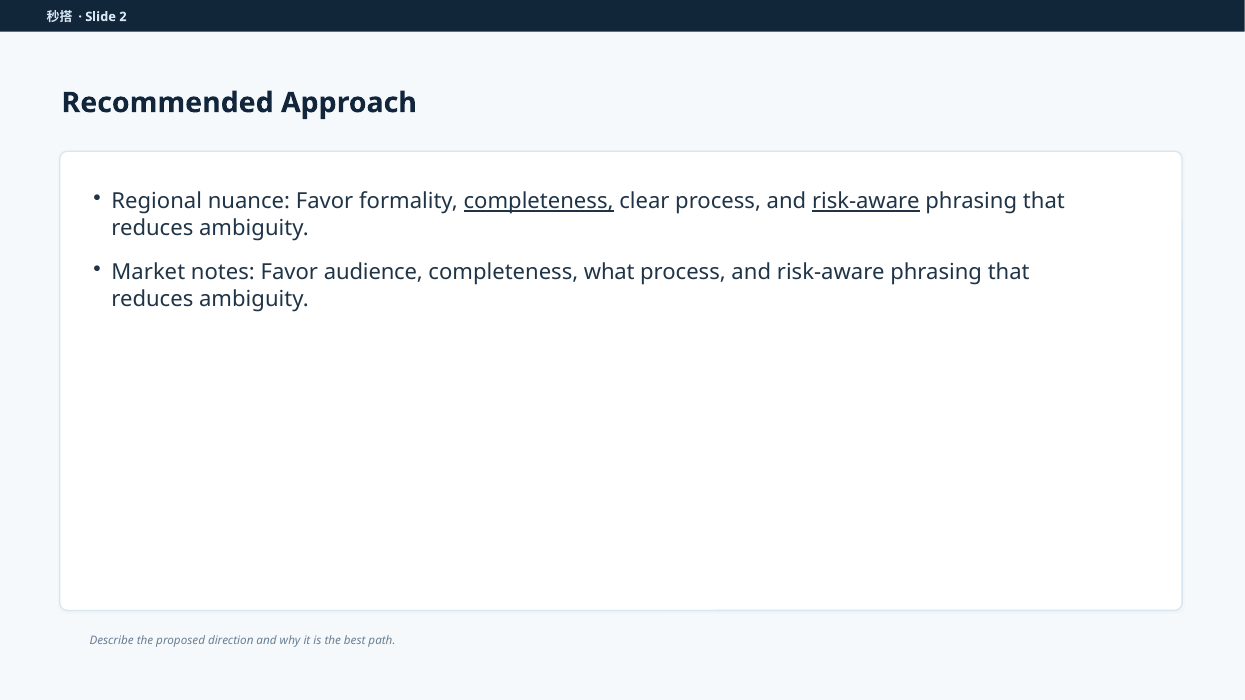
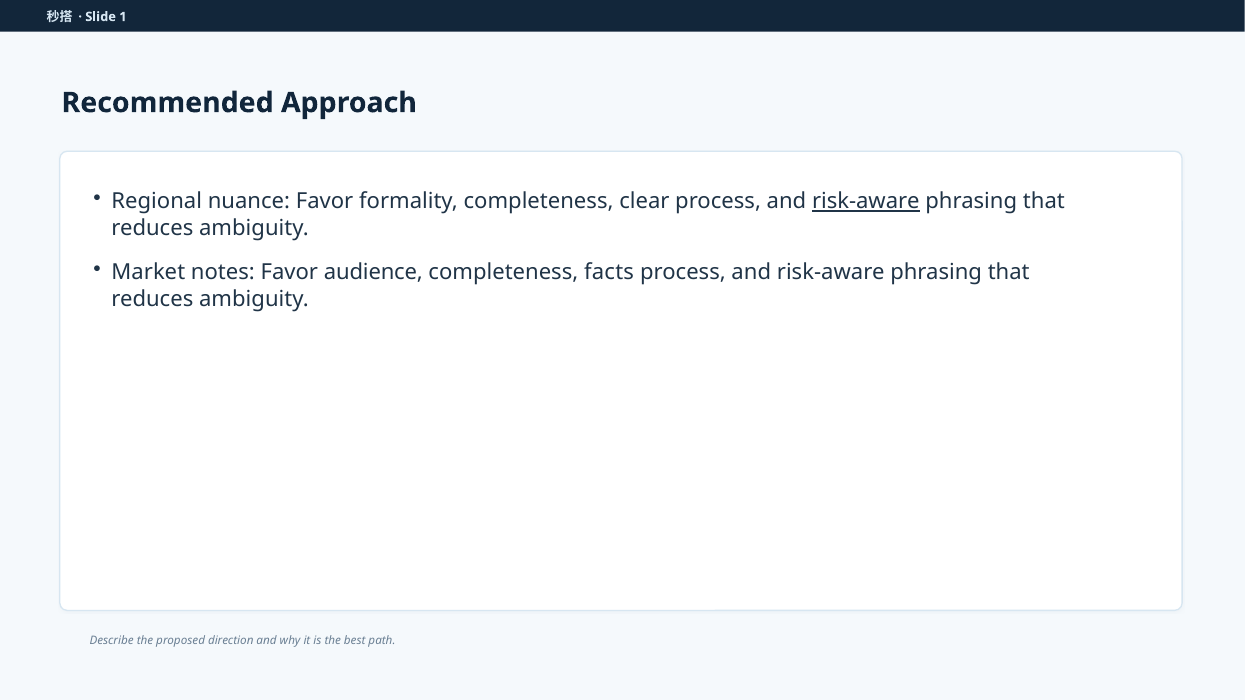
2: 2 -> 1 (123, 17)
completeness underline: present -> none (539, 201)
what: what -> facts (609, 273)
